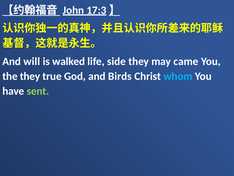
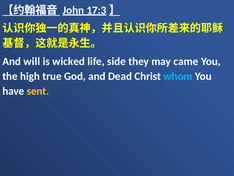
walked: walked -> wicked (69, 61)
the they: they -> high (30, 76)
Birds: Birds -> Dead (120, 76)
sent colour: light green -> yellow (38, 91)
